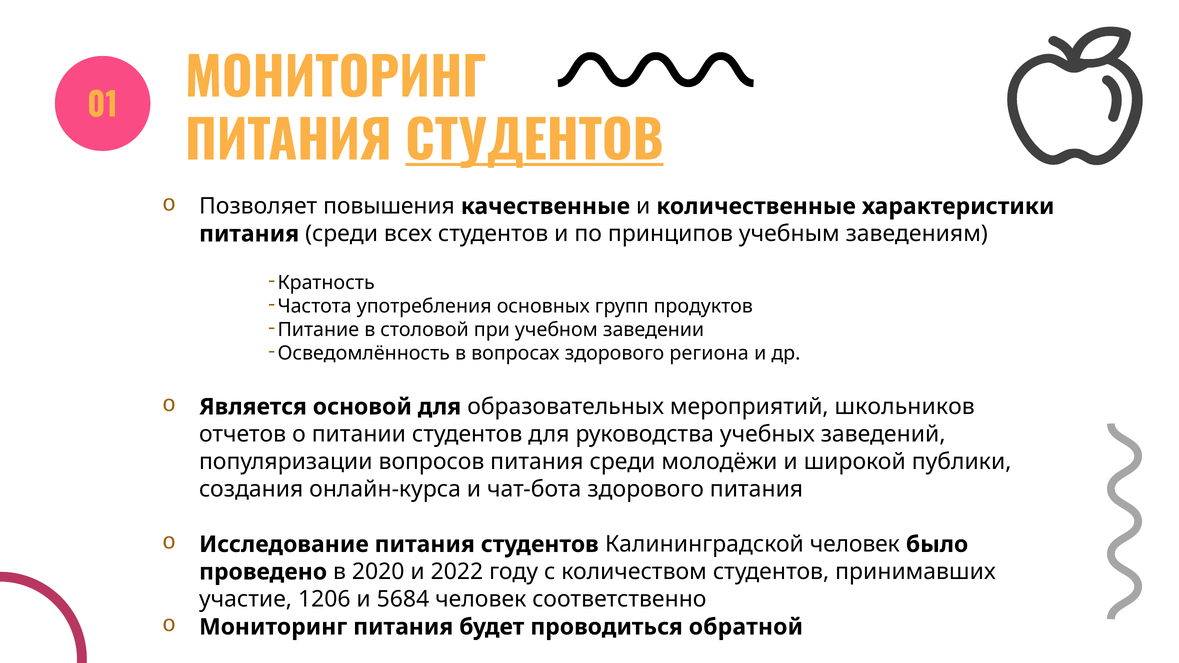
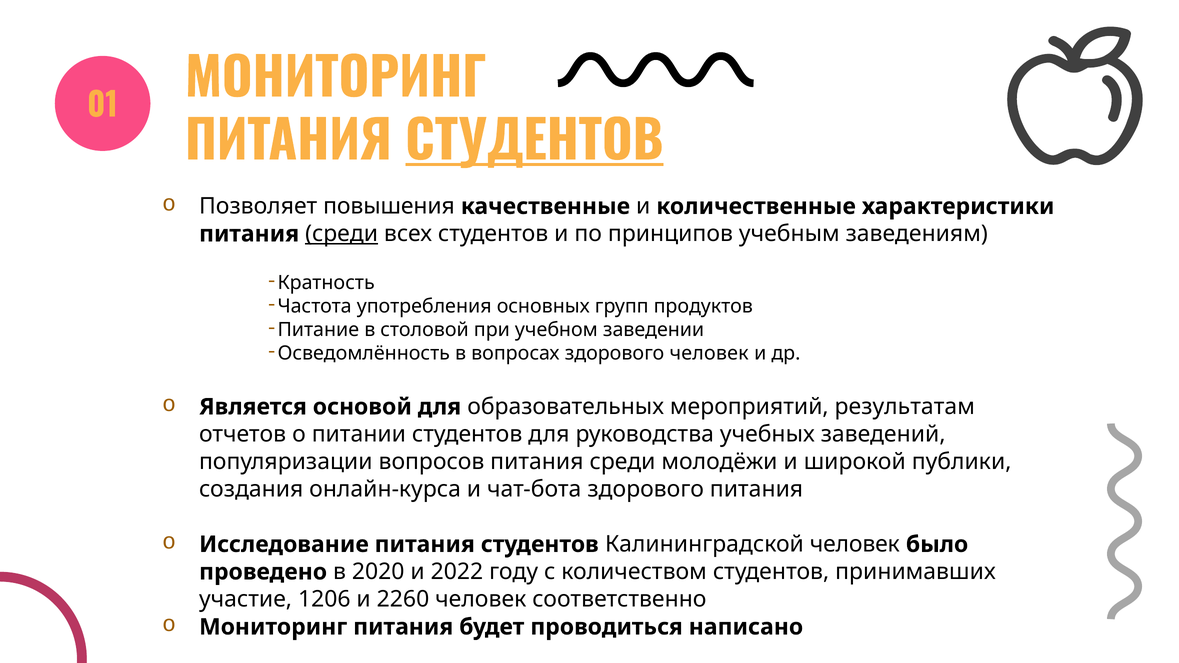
среди underline: none -> present (342, 234)
здорового региона: региона -> человек (709, 354)
школьников: школьников -> результатам (905, 407)
5684: 5684 -> 2260 (403, 600)
обратной: обратной -> написано (746, 627)
